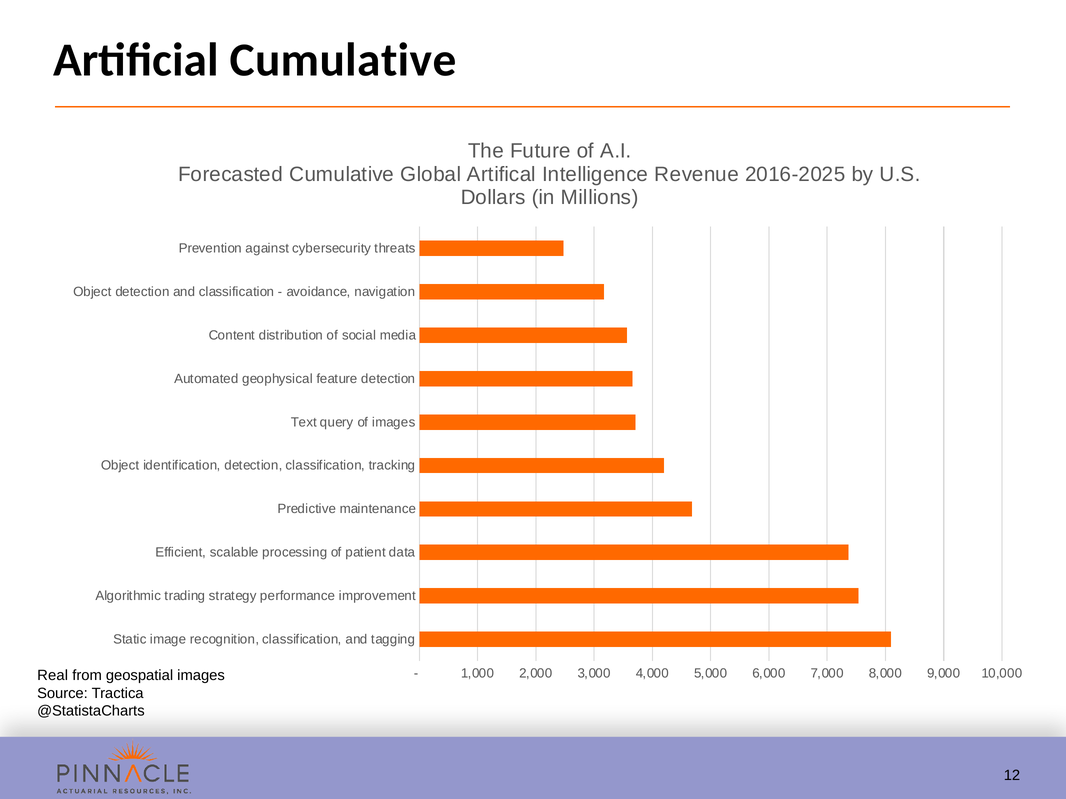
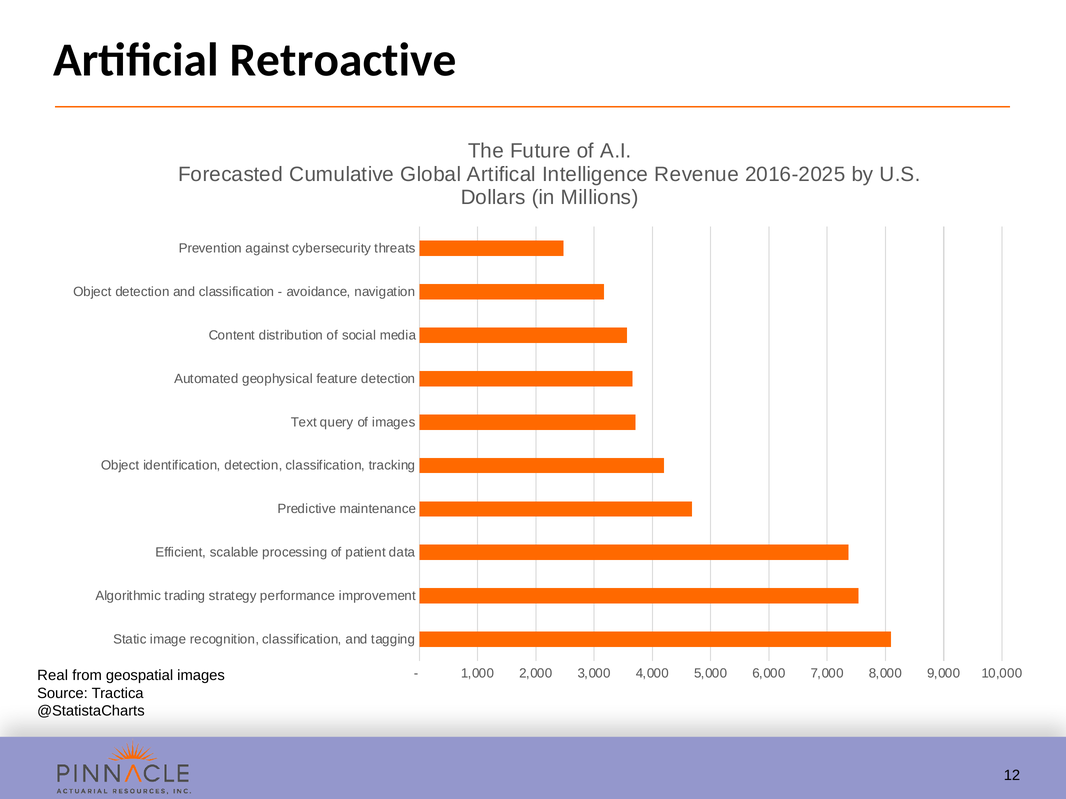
Artificial Cumulative: Cumulative -> Retroactive (343, 60)
